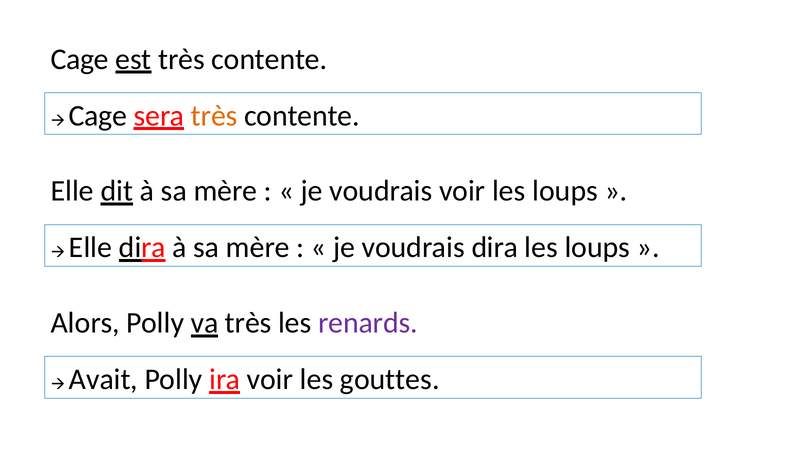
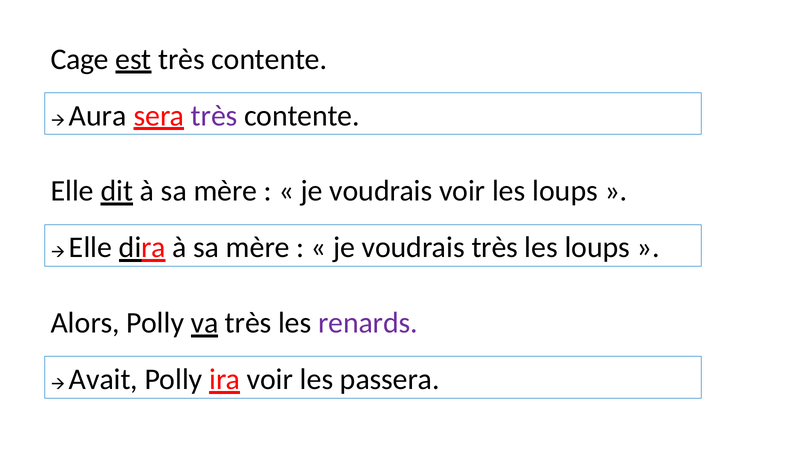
Cage: Cage -> Aura (98, 115)
très colour: orange -> purple (214, 115)
voudrais dira: dira -> très (495, 247)
gouttes: gouttes -> passera (390, 379)
